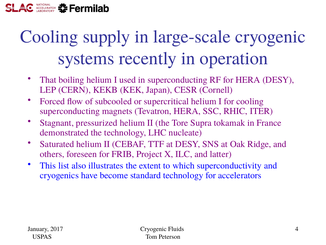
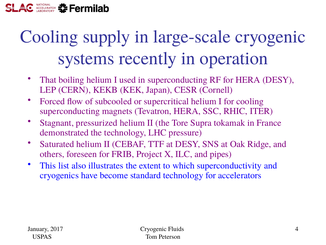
nucleate: nucleate -> pressure (185, 132)
latter: latter -> pipes (221, 154)
